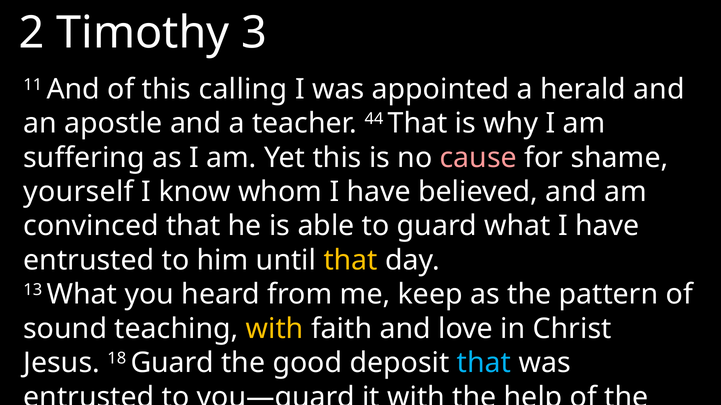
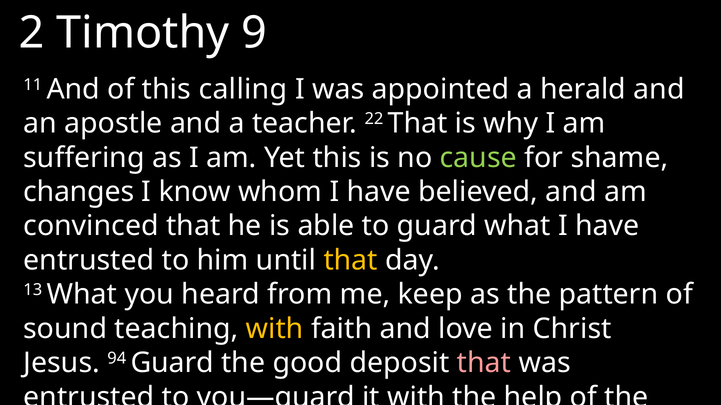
3: 3 -> 9 (254, 33)
44: 44 -> 22 (374, 119)
cause colour: pink -> light green (478, 158)
yourself: yourself -> changes (79, 192)
18: 18 -> 94 (117, 359)
that colour: light blue -> pink (484, 363)
